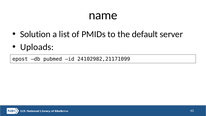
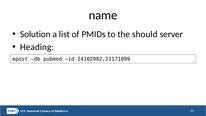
default: default -> should (145, 34)
Uploads: Uploads -> Heading (37, 47)
